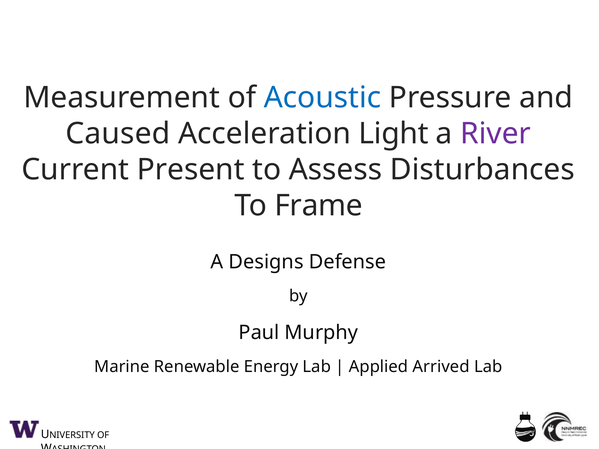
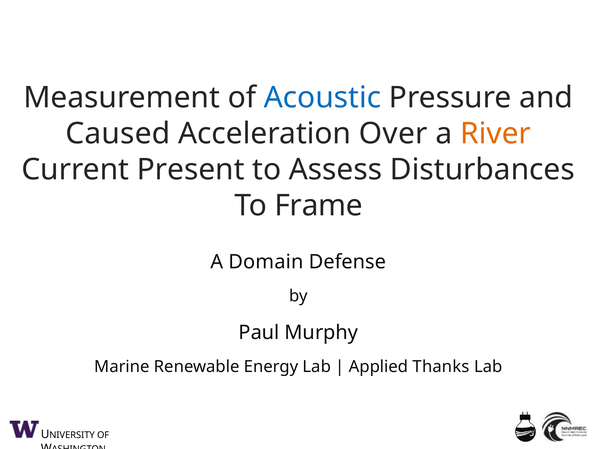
Light: Light -> Over (393, 134)
River colour: purple -> orange (496, 134)
Designs: Designs -> Domain (266, 262)
Arrived: Arrived -> Thanks (441, 367)
